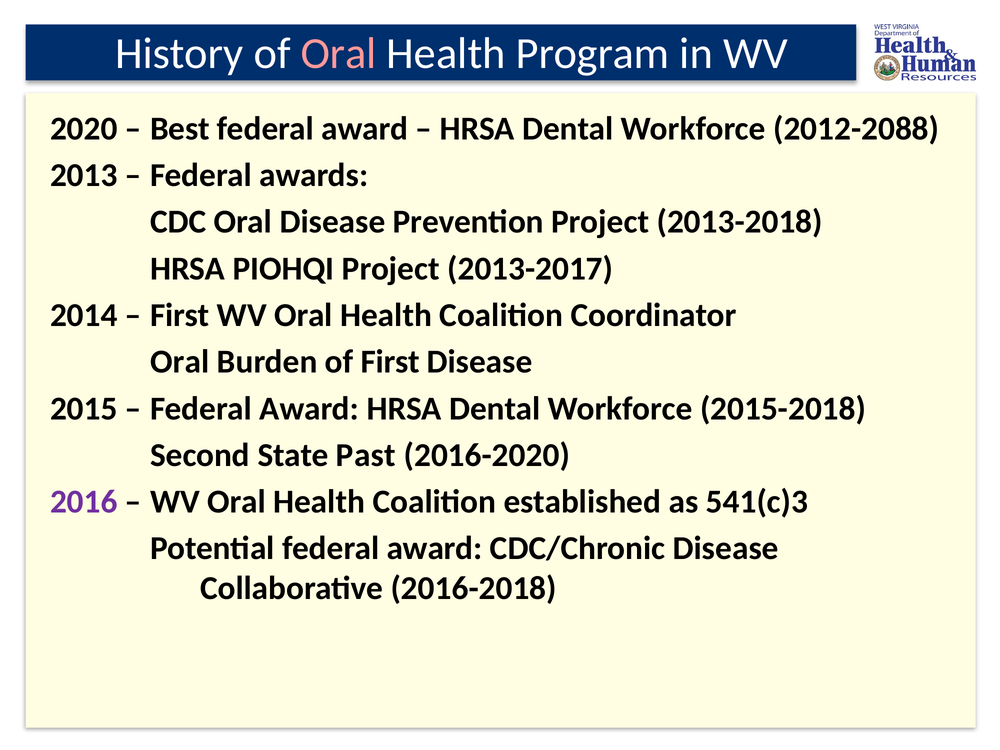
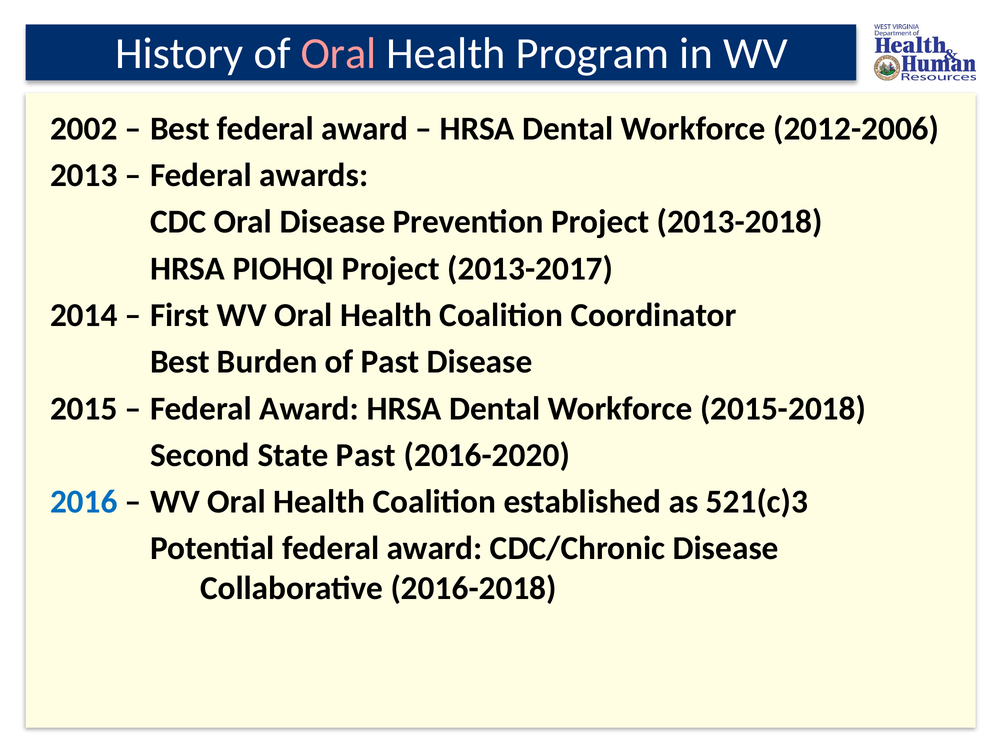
2020: 2020 -> 2002 (84, 129)
2012-2088: 2012-2088 -> 2012-2006 (856, 129)
Oral: Oral -> Best (180, 362)
of First: First -> Past (390, 362)
2016 colour: purple -> blue (84, 502)
541(c)3: 541(c)3 -> 521(c)3 (757, 502)
